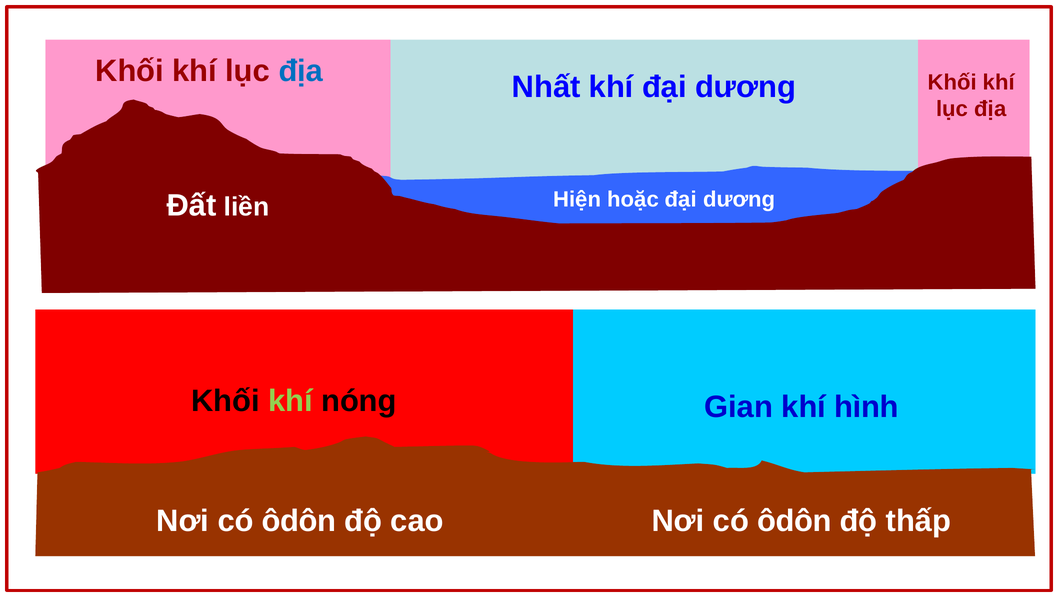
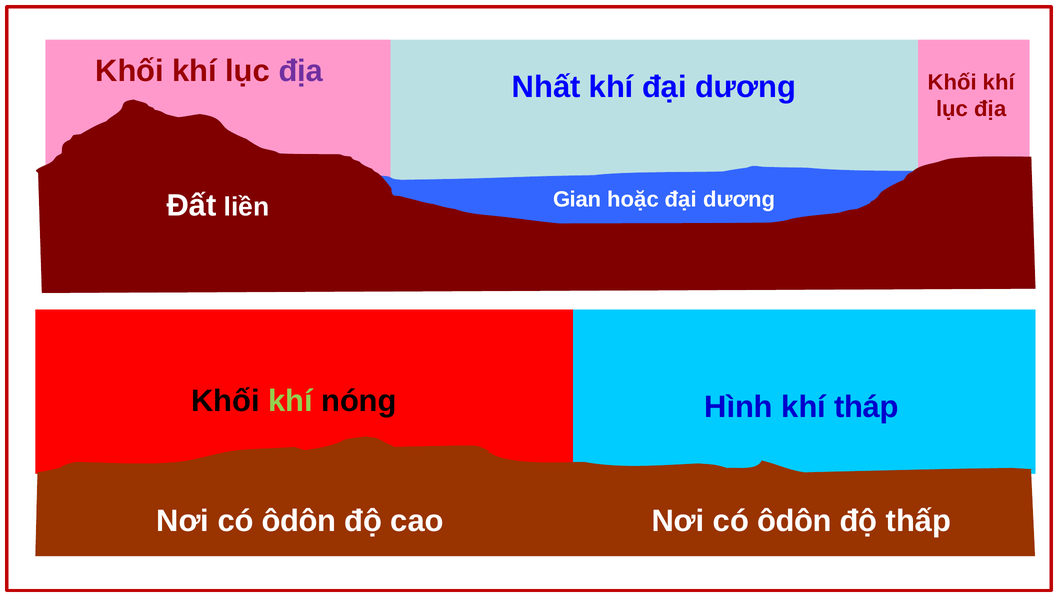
địa colour: blue -> purple (301, 71)
Hiện: Hiện -> Gian (577, 200)
Gian: Gian -> Hình (739, 407)
hình: hình -> tháp (866, 407)
